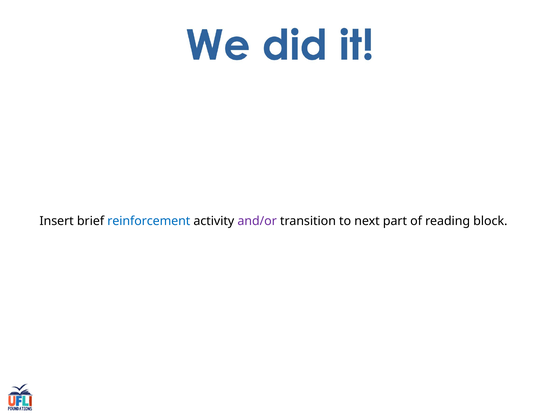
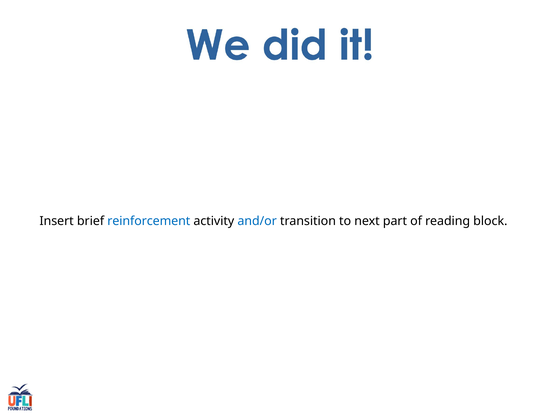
and/or colour: purple -> blue (257, 221)
